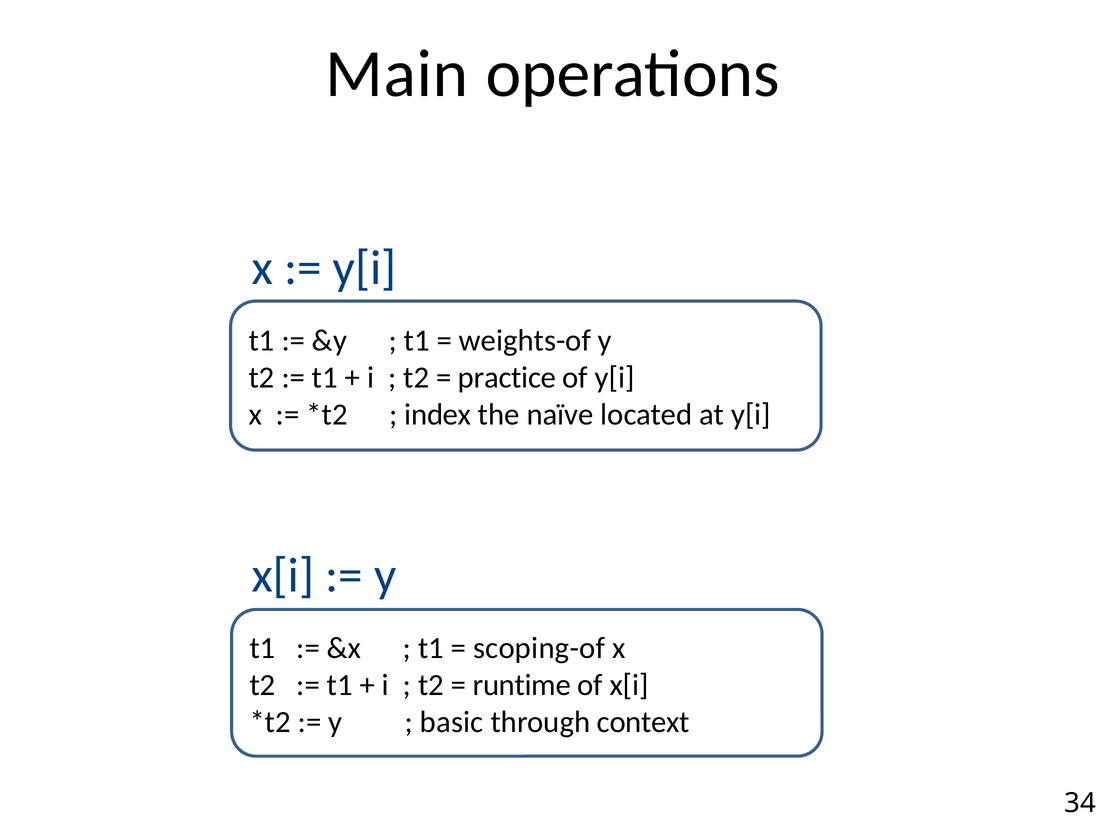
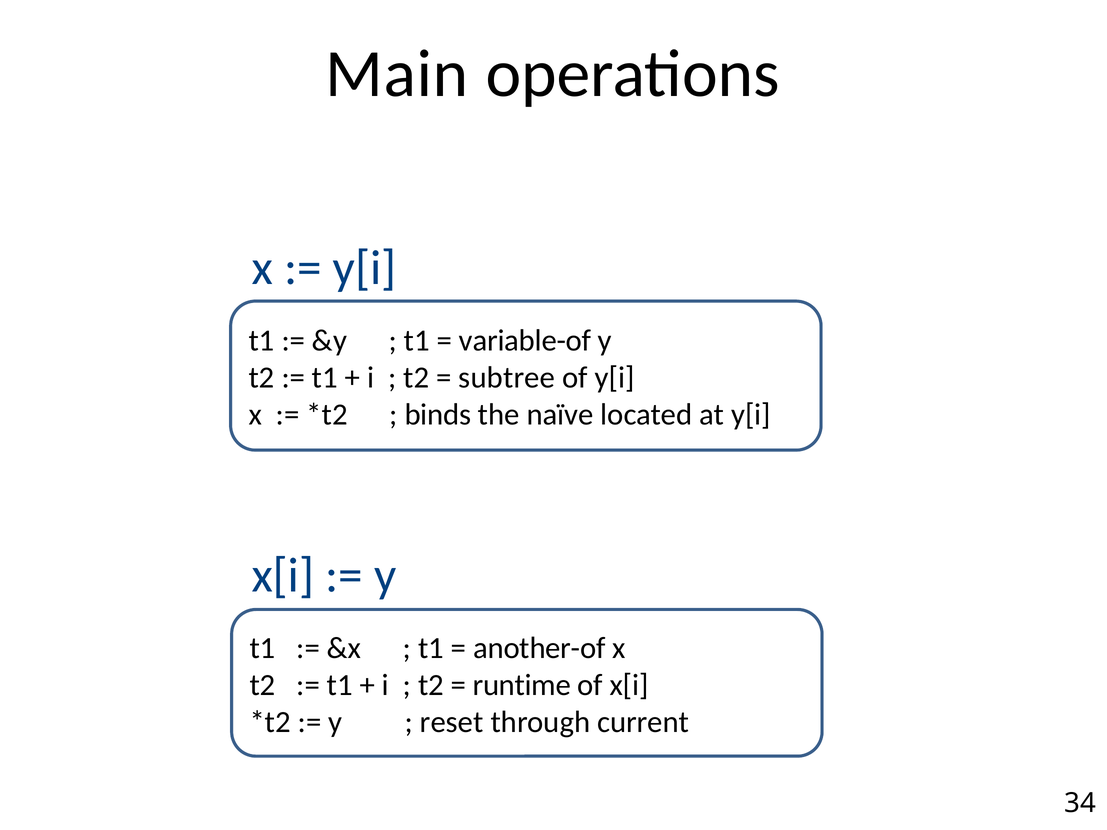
weights-of: weights-of -> variable-of (525, 341)
practice: practice -> subtree (507, 378)
index: index -> binds (438, 415)
scoping-of: scoping-of -> another-of (539, 648)
basic: basic -> reset (452, 722)
context: context -> current (643, 722)
